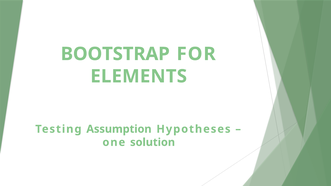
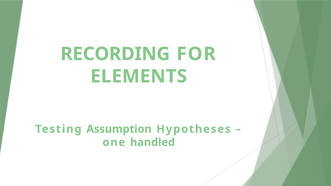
BOOTSTRAP: BOOTSTRAP -> RECORDING (115, 54)
solution: solution -> handled (153, 142)
